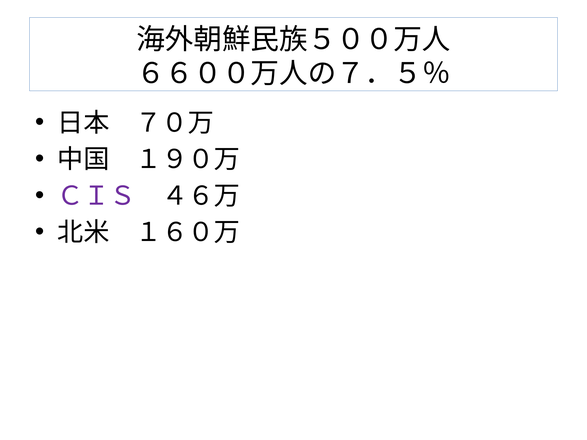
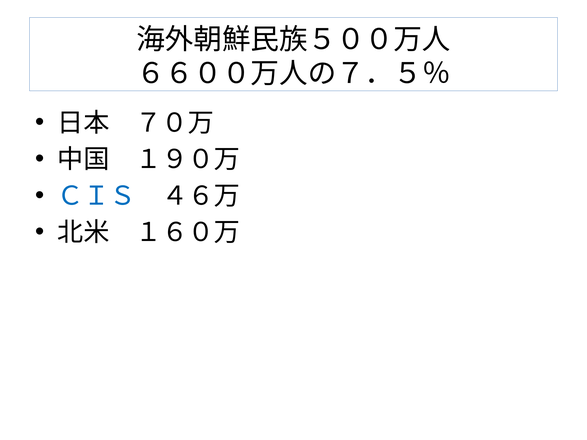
ＣＩＳ colour: purple -> blue (96, 196)
